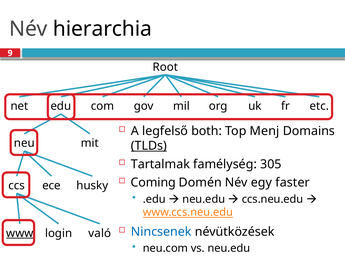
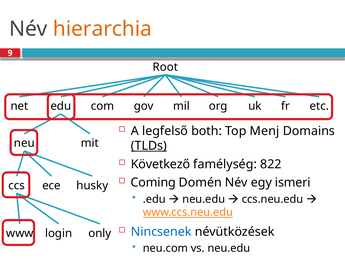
hierarchia colour: black -> orange (102, 29)
Tartalmak: Tartalmak -> Következő (160, 164)
305: 305 -> 822 (271, 164)
faster: faster -> ismeri (293, 182)
www underline: present -> none (20, 233)
való: való -> only (100, 233)
